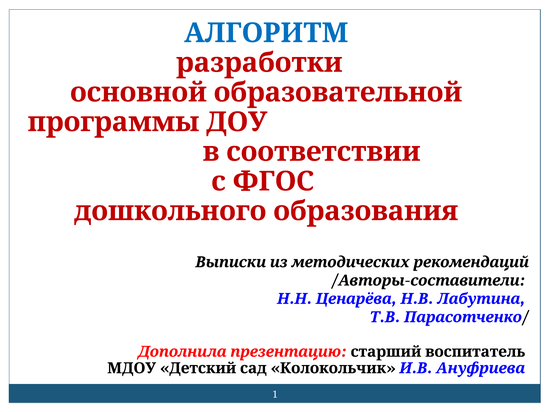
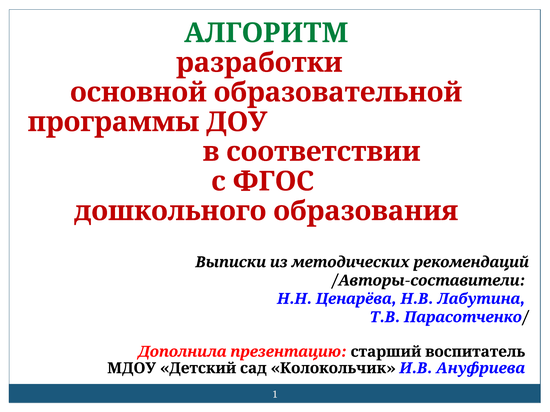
АЛГОРИТМ colour: blue -> green (266, 33)
